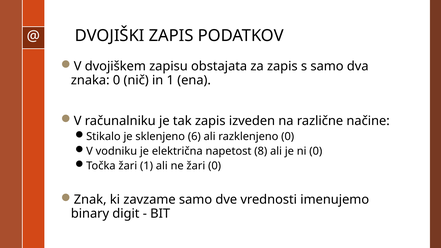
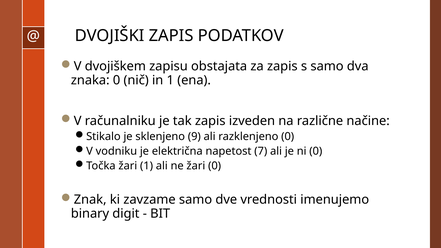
6: 6 -> 9 (194, 137)
8: 8 -> 7 (261, 151)
